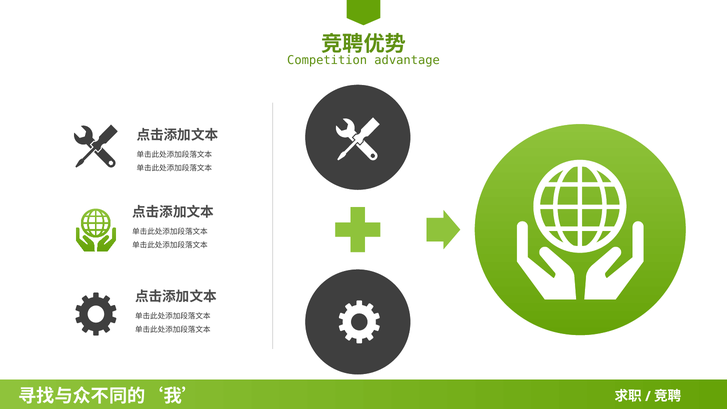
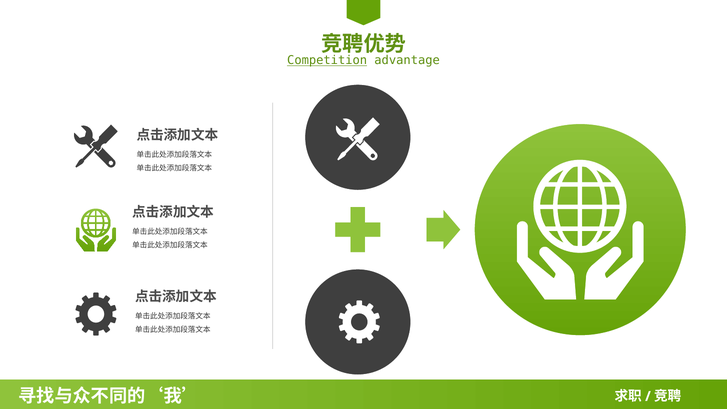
Competition underline: none -> present (327, 60)
